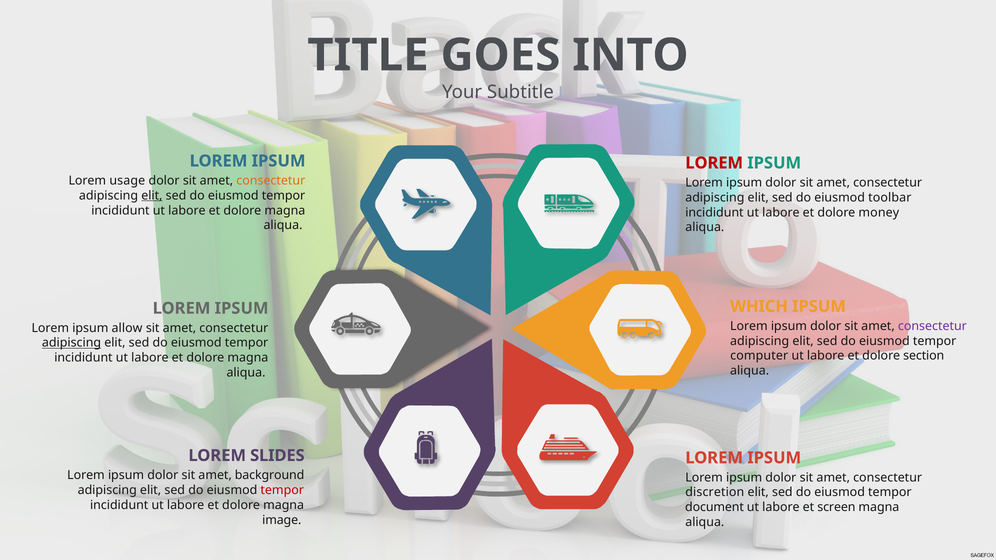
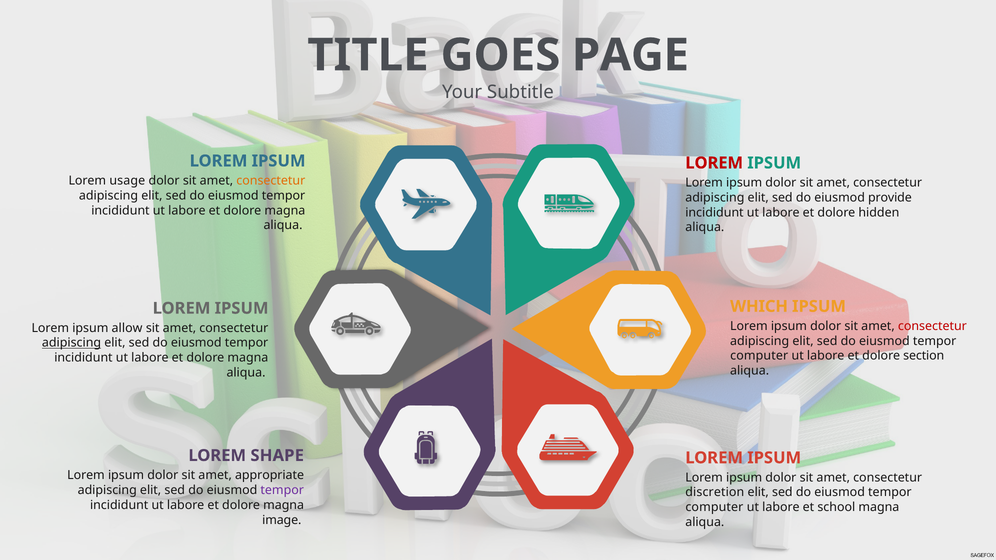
INTO: INTO -> PAGE (630, 55)
elit underline: present -> none (152, 196)
toolbar: toolbar -> provide (890, 198)
money: money -> hidden (879, 213)
consectetur colour: purple -> red (932, 326)
SLIDES: SLIDES -> SHAPE (277, 456)
background: background -> appropriate (270, 475)
tempor colour: red -> purple (282, 490)
document: document -> computer (714, 507)
screen: screen -> school (836, 507)
